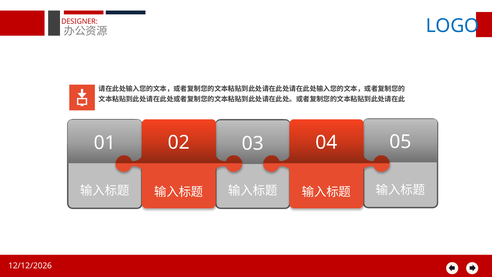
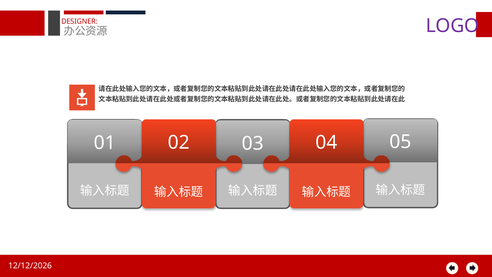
LOGO colour: blue -> purple (452, 26)
